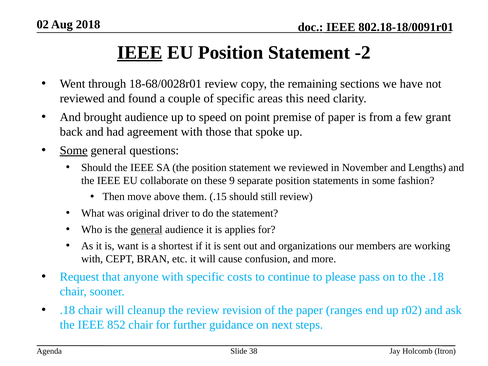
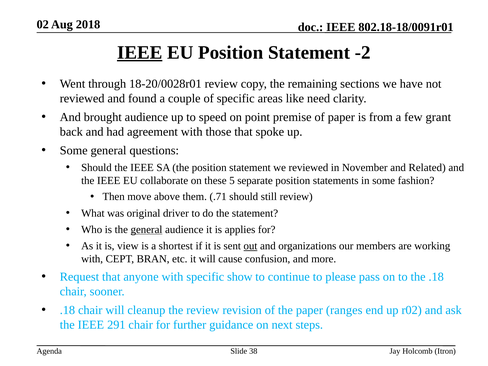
18-68/0028r01: 18-68/0028r01 -> 18-20/0028r01 (165, 84)
this: this -> like (295, 98)
Some underline: present -> none (74, 151)
Lengths: Lengths -> Related (427, 168)
9: 9 -> 5 (232, 181)
.15: .15 -> .71 (218, 197)
want: want -> view (128, 246)
out underline: none -> present (250, 246)
costs: costs -> show (240, 277)
852: 852 -> 291 (116, 325)
